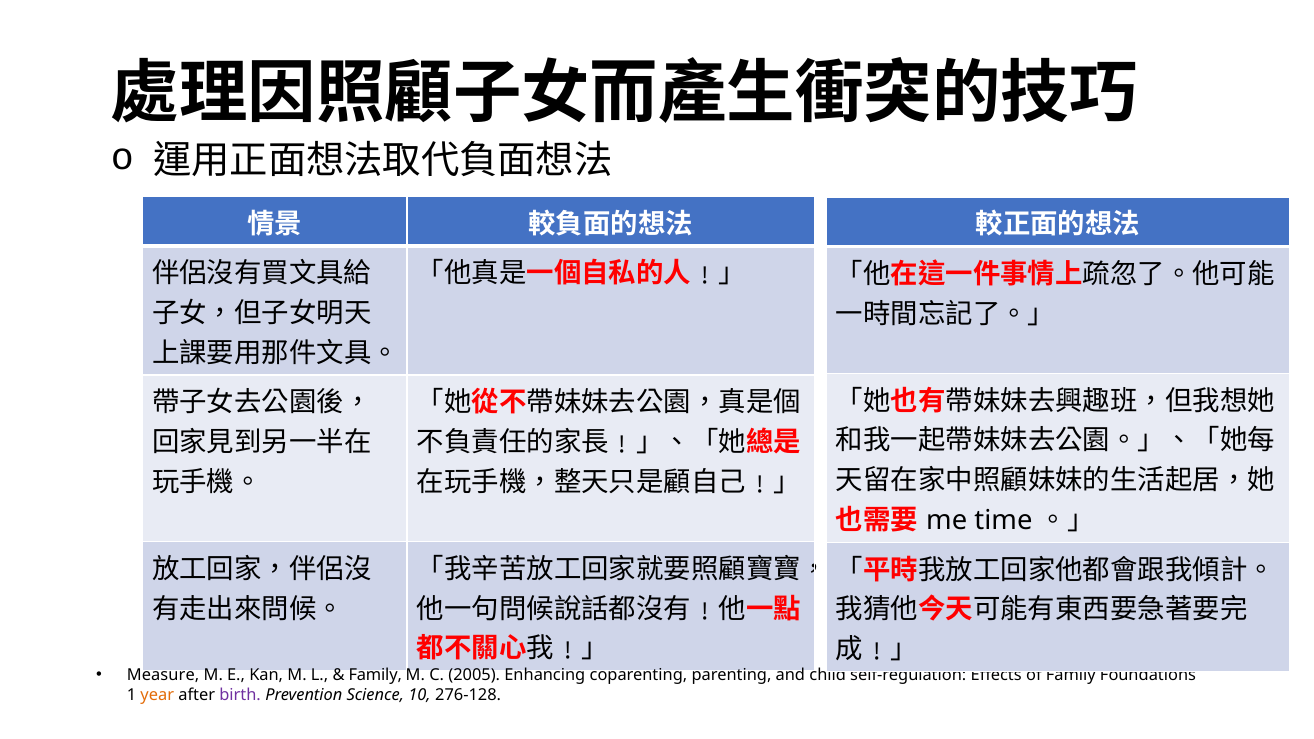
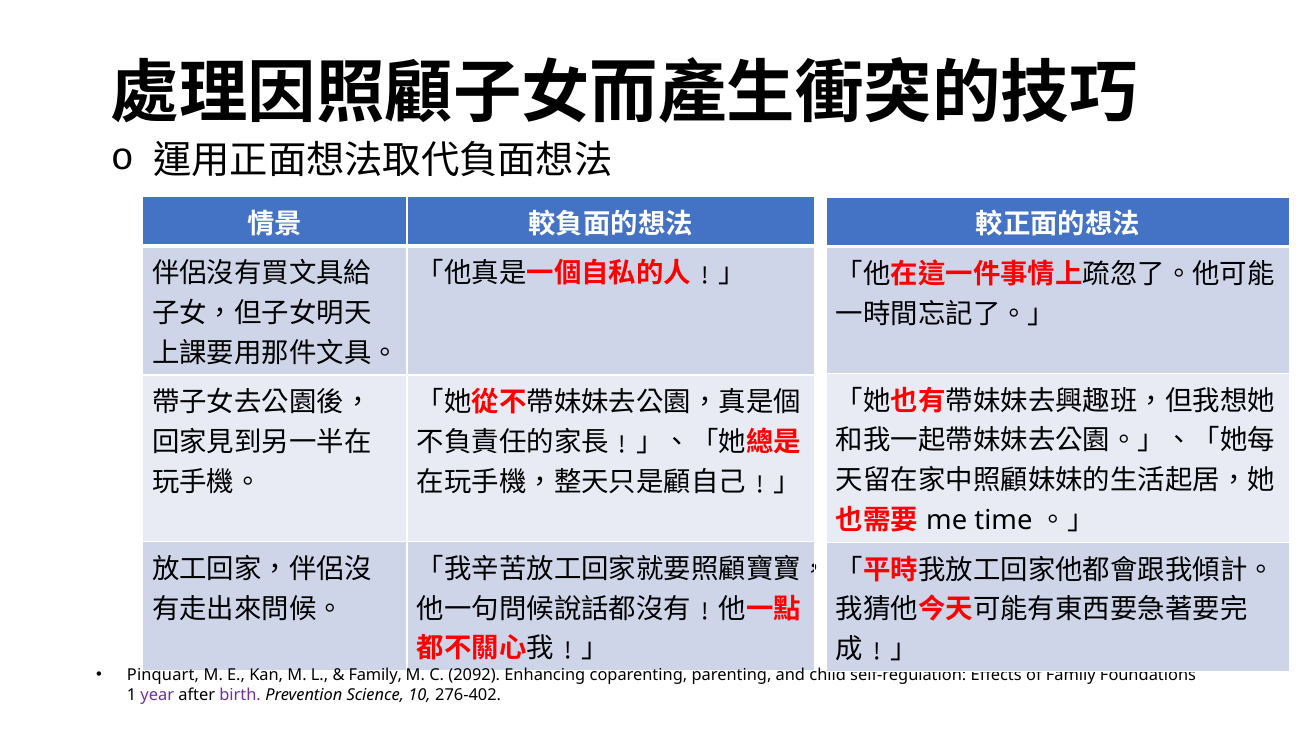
Measure: Measure -> Pinquart (163, 676)
2005: 2005 -> 2092 (474, 676)
year colour: orange -> purple (157, 695)
276-128: 276-128 -> 276-402 (468, 695)
